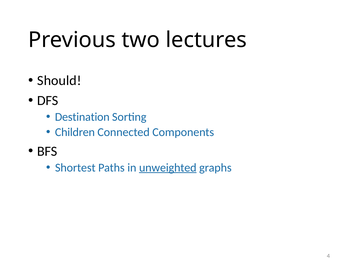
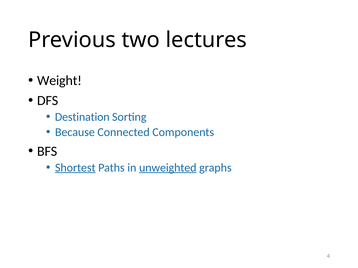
Should: Should -> Weight (59, 81)
Children: Children -> Because (75, 133)
Shortest underline: none -> present (75, 168)
